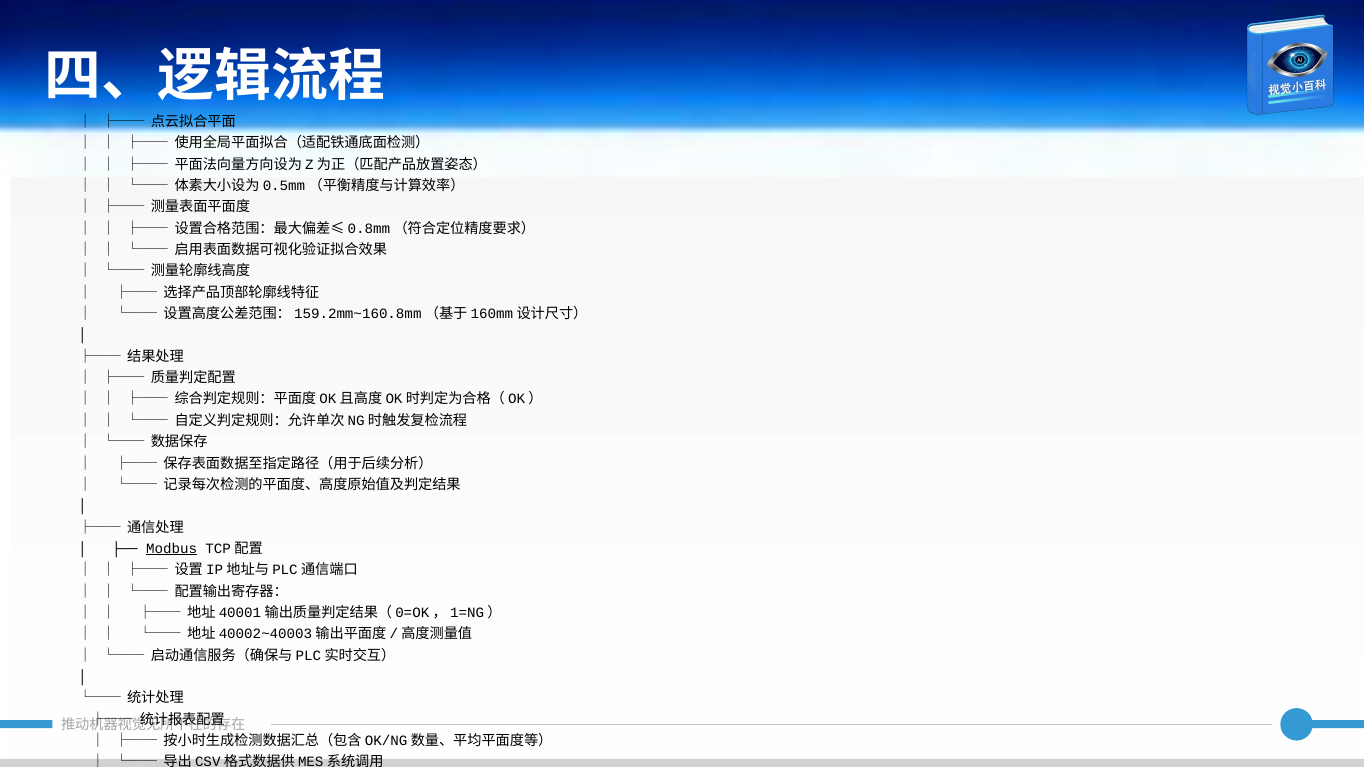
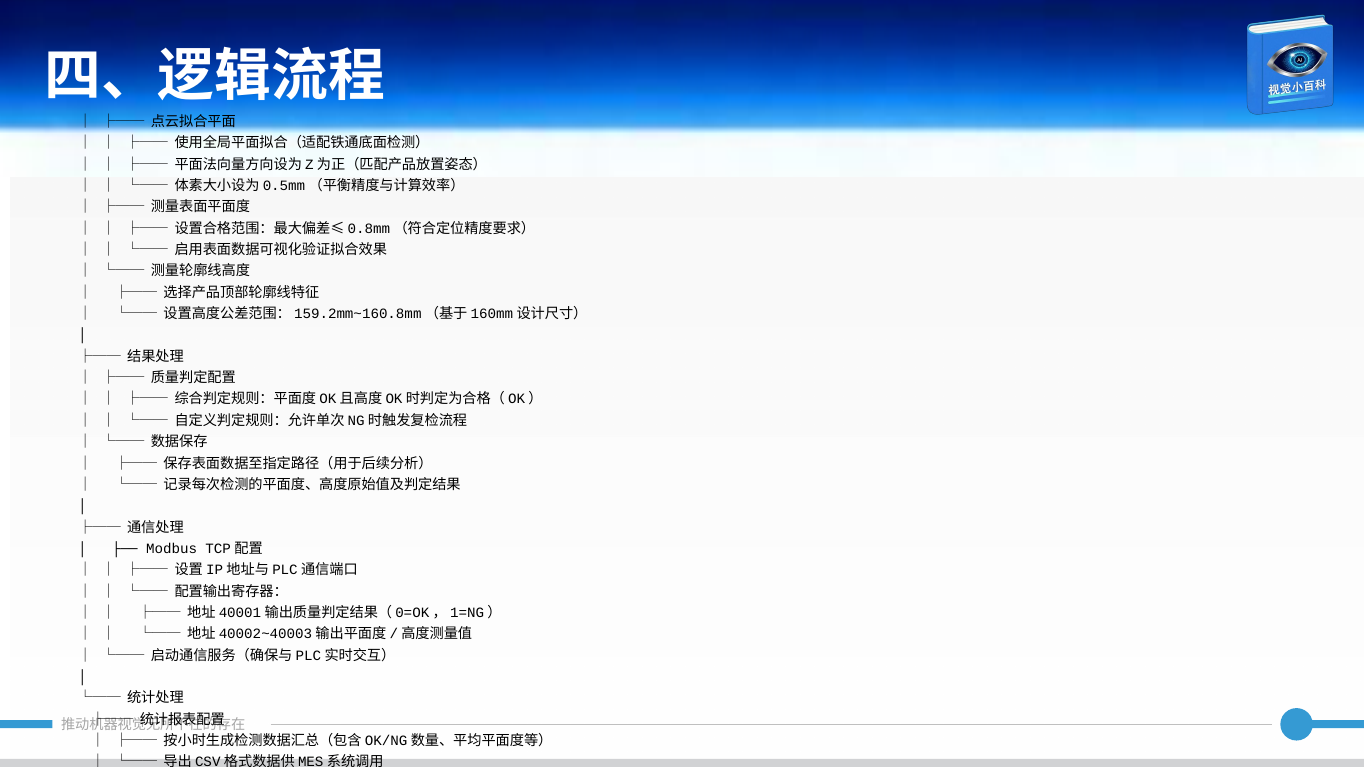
Modbus underline: present -> none (172, 549)
